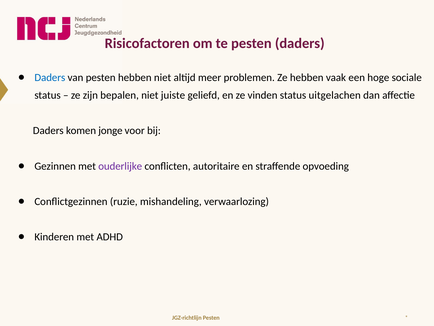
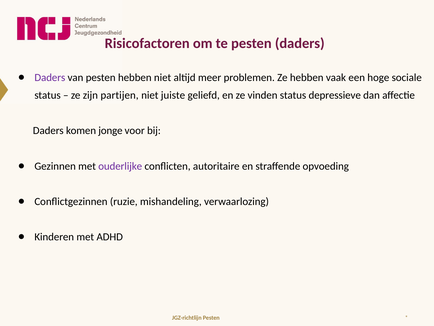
Daders colour: blue -> purple (50, 77)
bepalen: bepalen -> partijen (120, 95)
uitgelachen: uitgelachen -> depressieve (335, 95)
